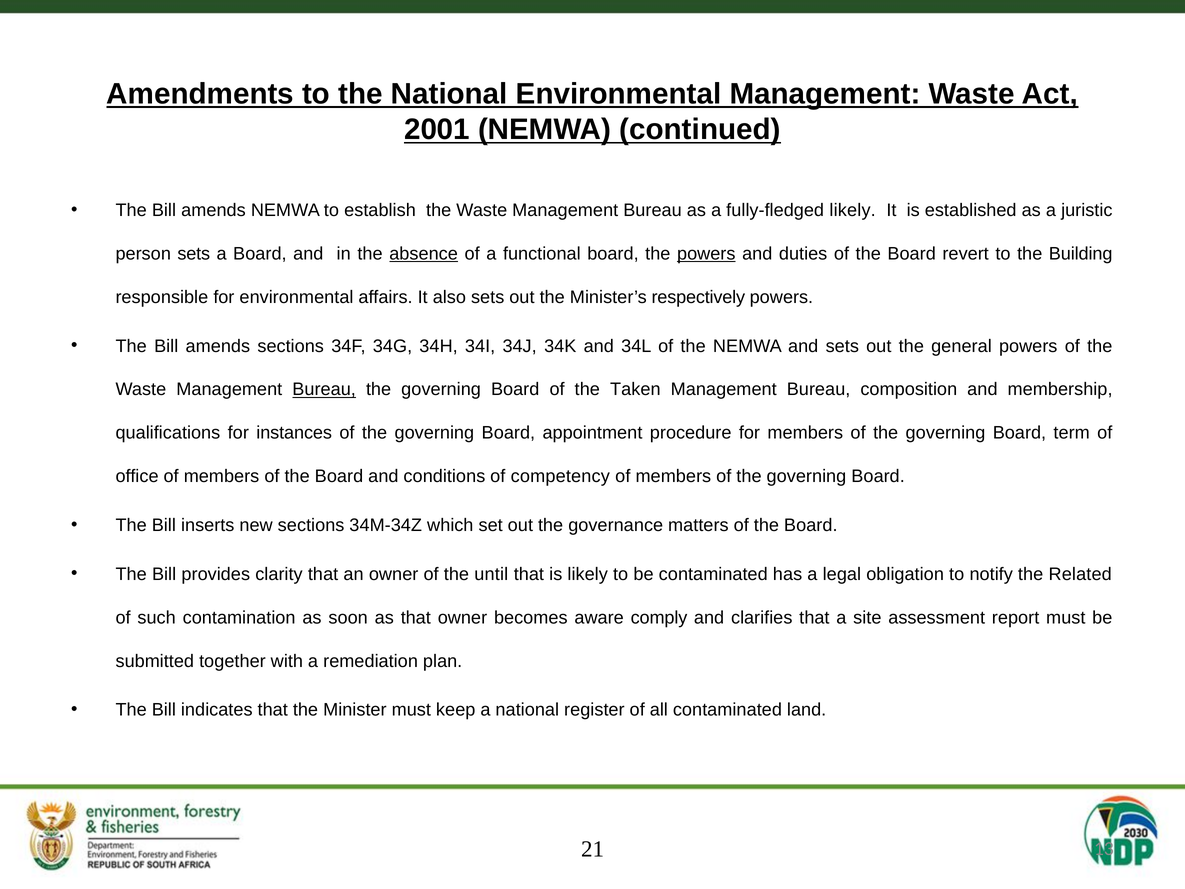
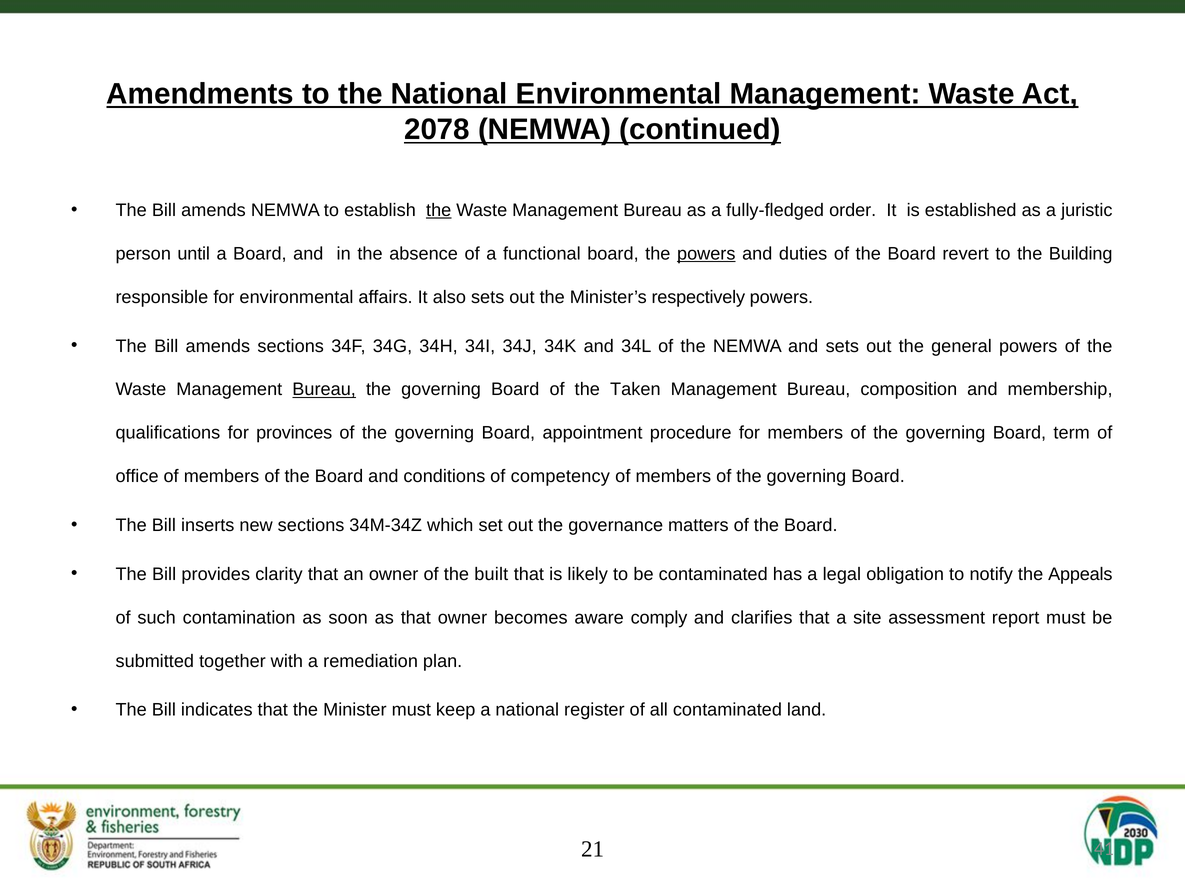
2001: 2001 -> 2078 (437, 129)
the underline: none -> present (439, 210)
fully-fledged likely: likely -> order (853, 210)
person sets: sets -> until (194, 254)
absence underline: present -> none (424, 254)
instances: instances -> provinces (294, 433)
until: until -> built (491, 574)
Related: Related -> Appeals (1080, 574)
13: 13 -> 41 (1104, 849)
